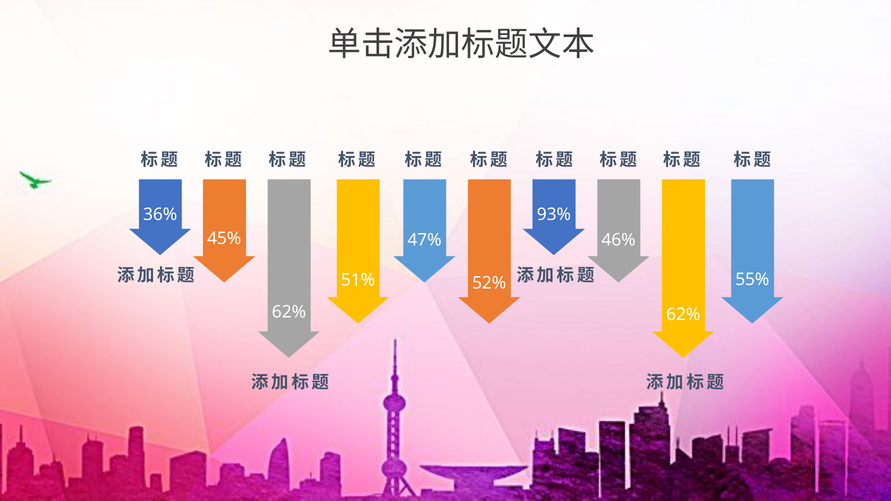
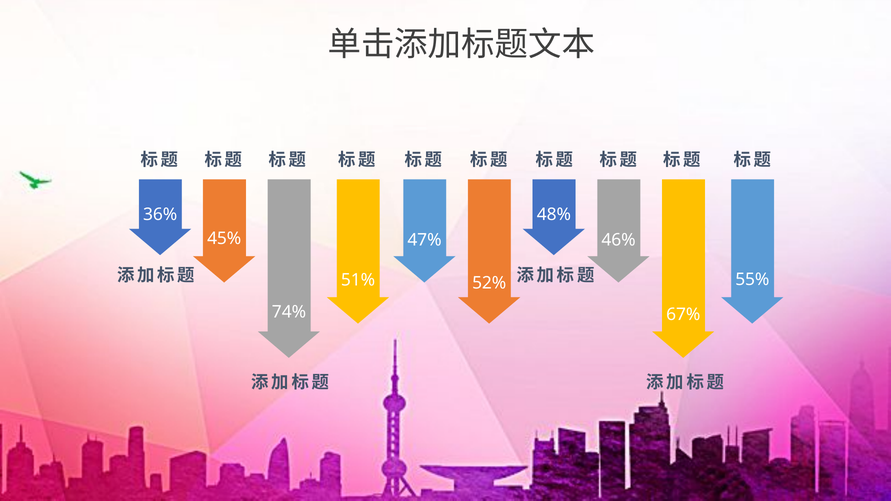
93%: 93% -> 48% (554, 215)
62%: 62% -> 74% (289, 312)
62%: 62% -> 67% (683, 315)
